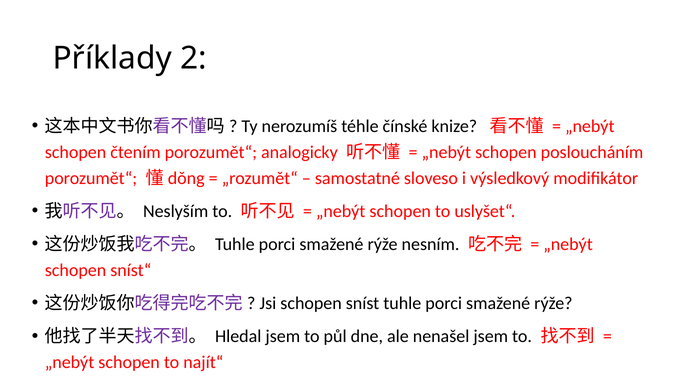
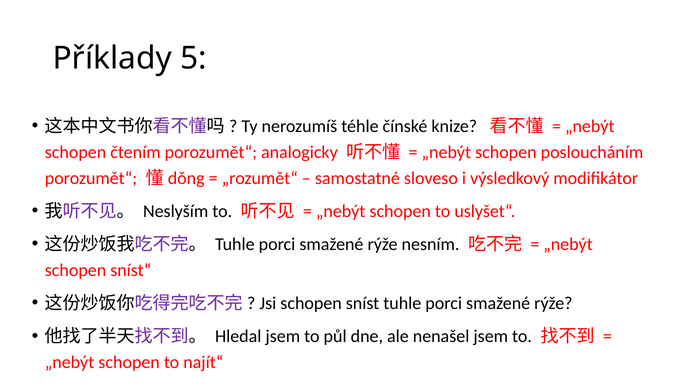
2: 2 -> 5 (193, 58)
